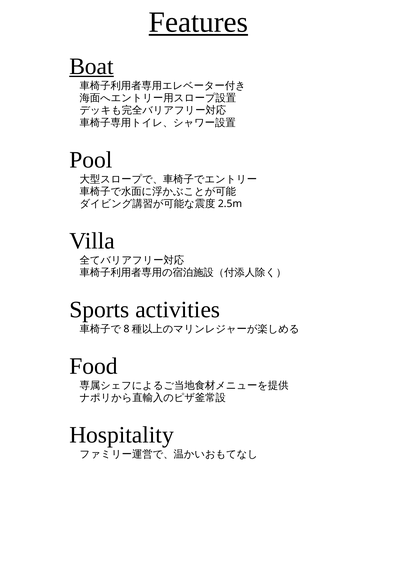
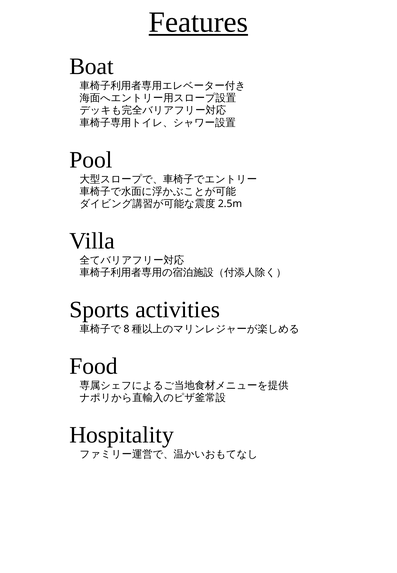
Boat underline: present -> none (91, 66)
